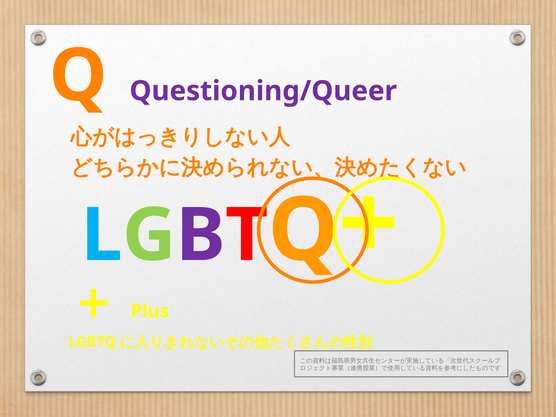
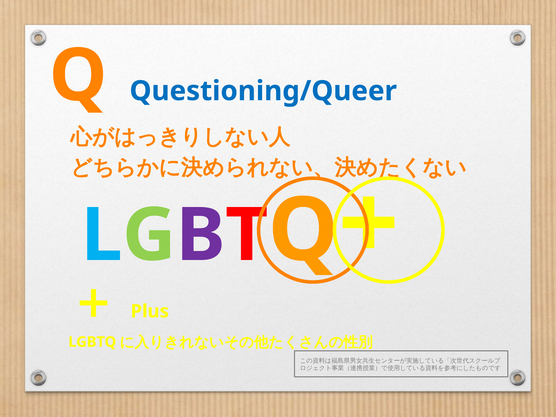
Questioning/Queer colour: purple -> blue (263, 91)
